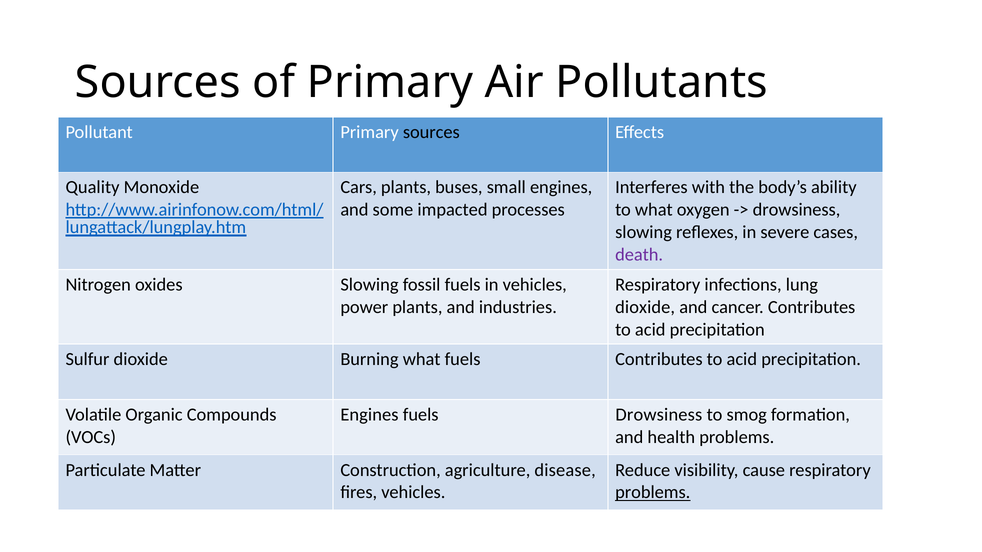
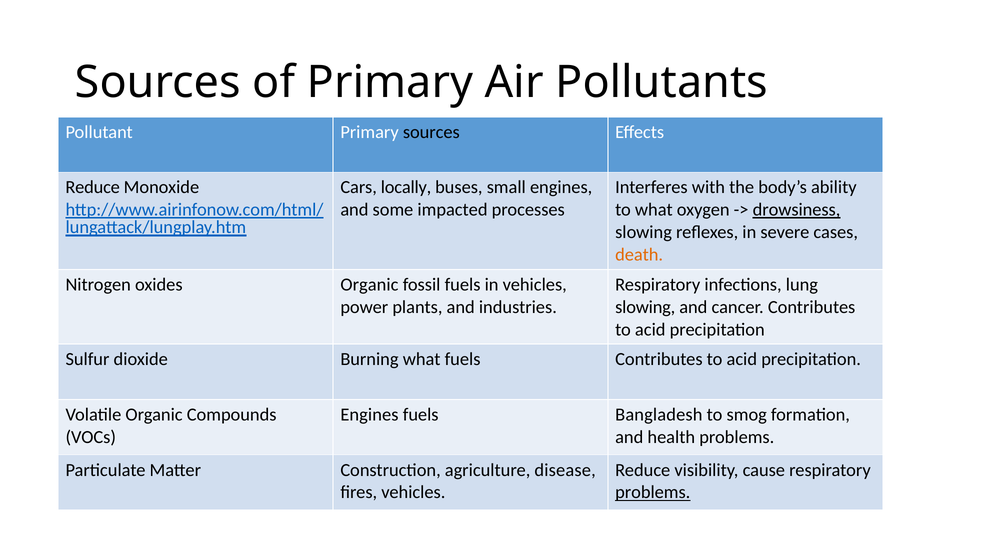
Quality: Quality -> Reduce (93, 187)
Cars plants: plants -> locally (406, 187)
drowsiness underline: none -> present (797, 210)
death colour: purple -> orange (639, 255)
oxides Slowing: Slowing -> Organic (369, 285)
dioxide: dioxide -> slowing (645, 307)
fuels Drowsiness: Drowsiness -> Bangladesh (659, 415)
